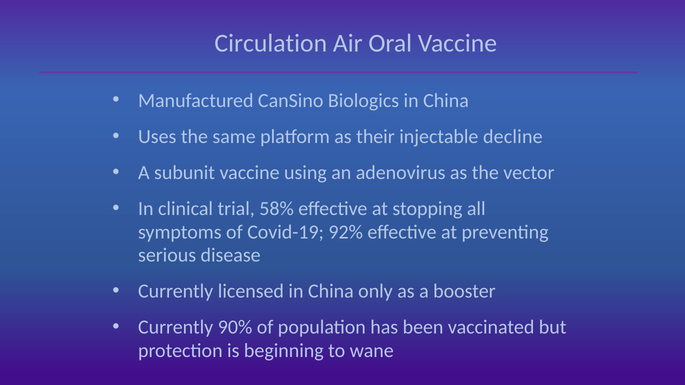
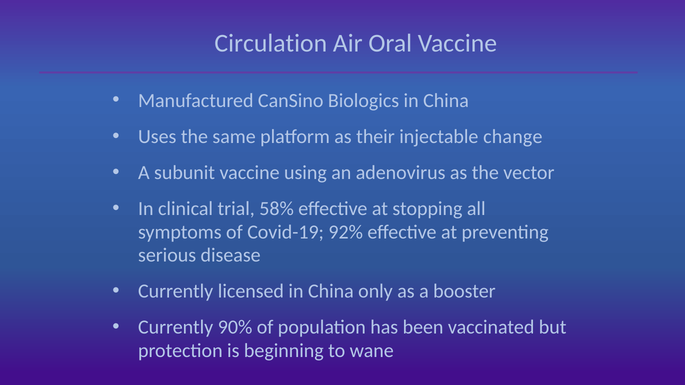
decline: decline -> change (513, 137)
